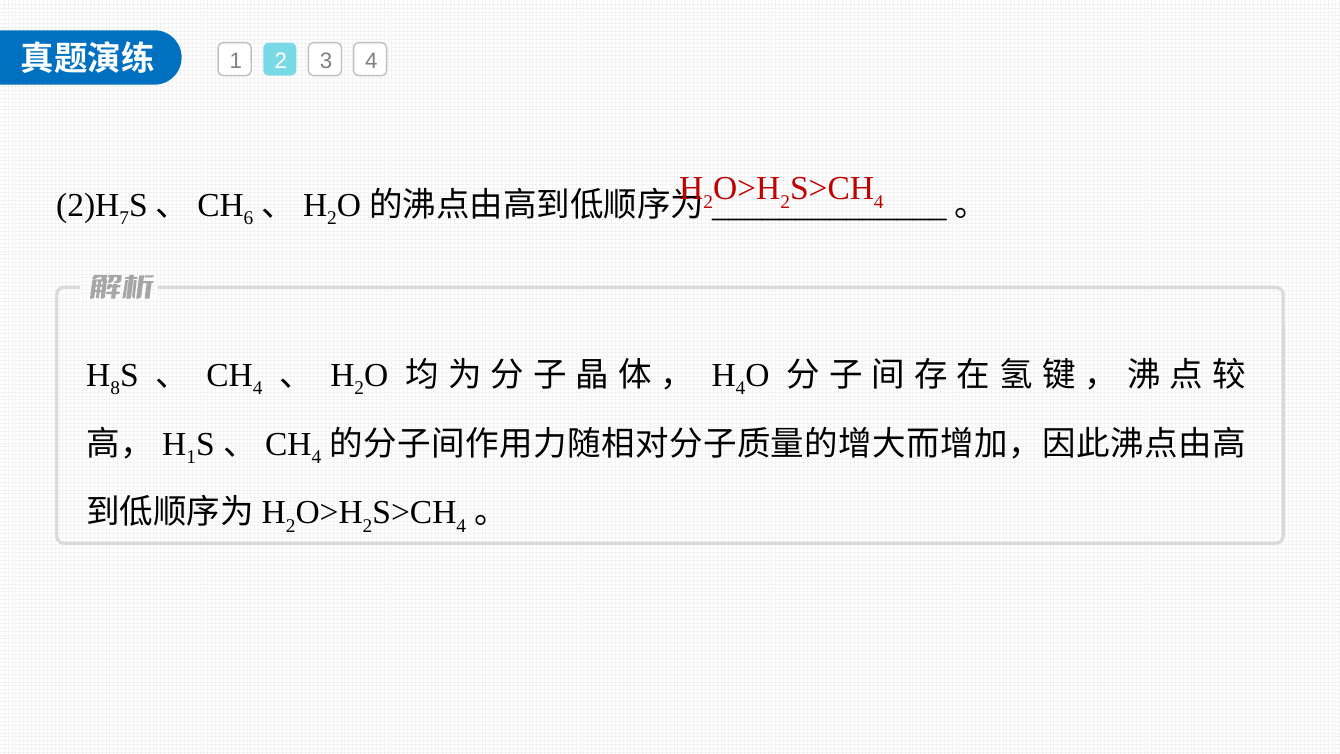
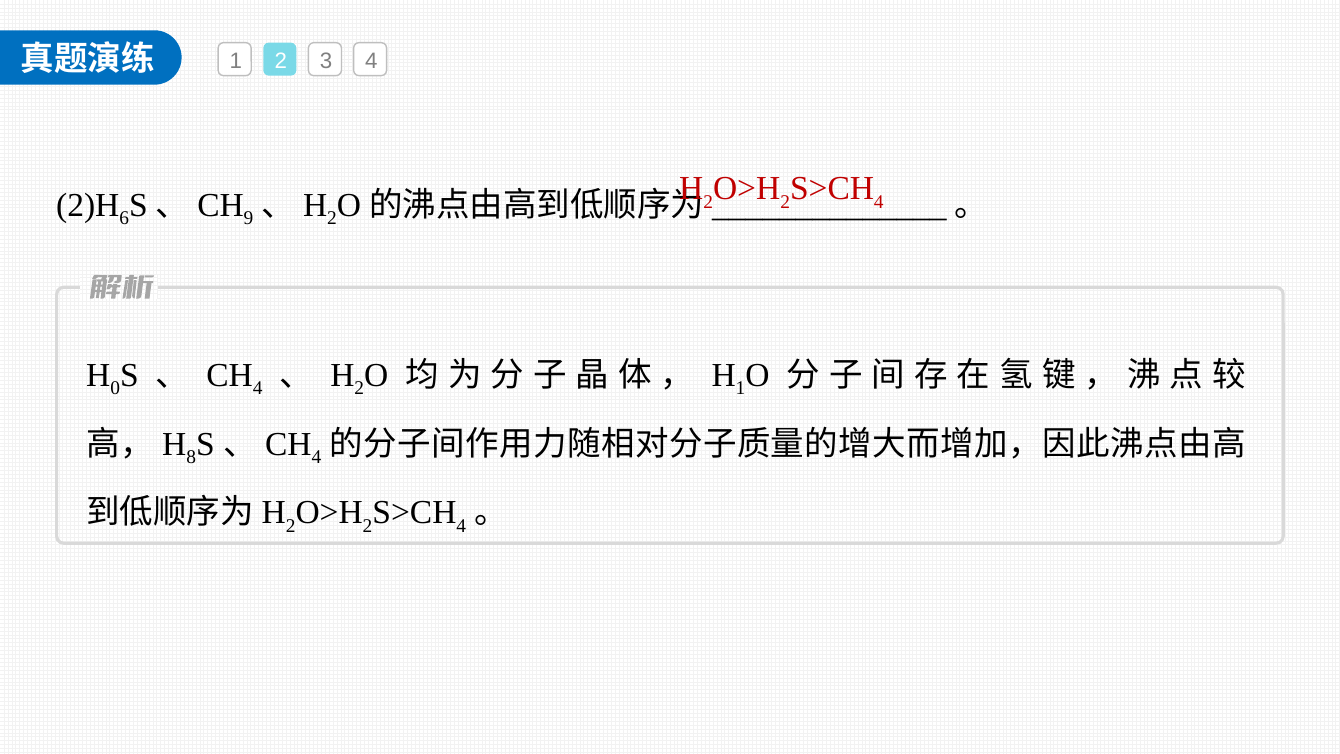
7: 7 -> 6 (124, 218)
6: 6 -> 9 (249, 218)
8: 8 -> 0 (115, 388)
4: 4 -> 1 (741, 388)
1: 1 -> 8 (191, 457)
